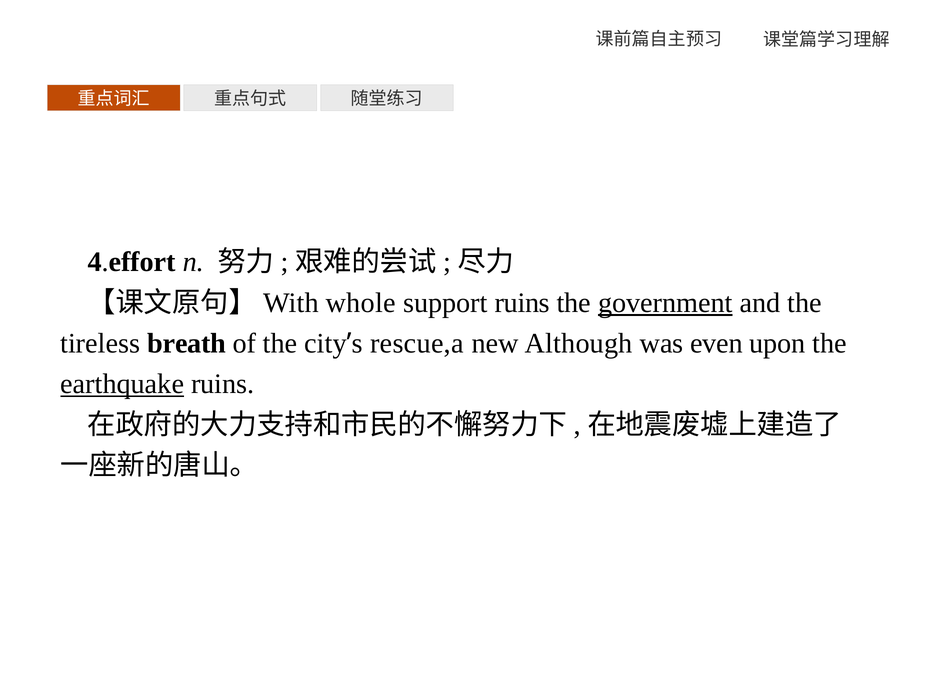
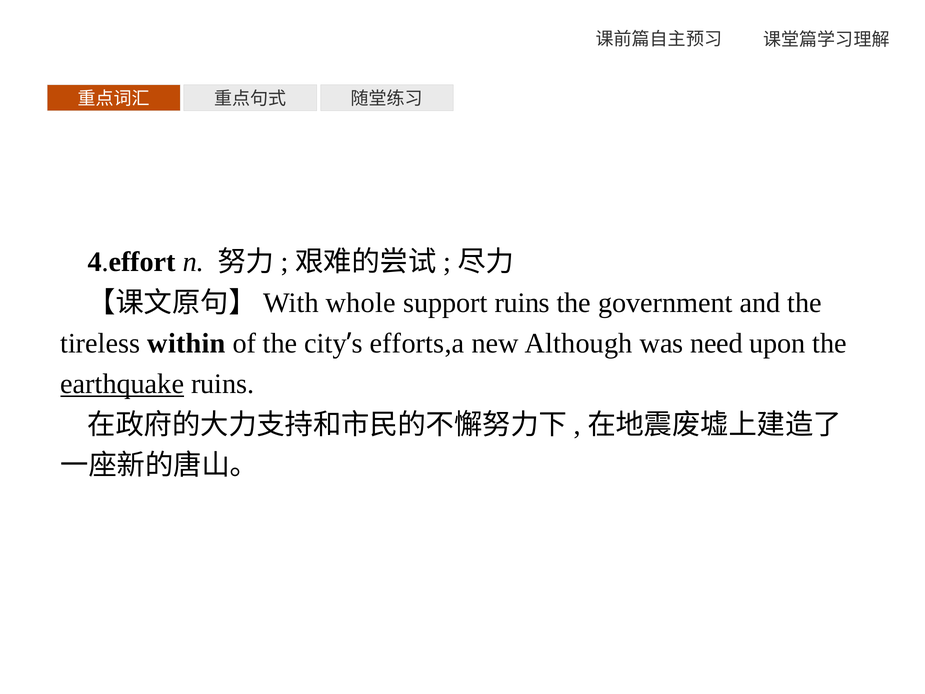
government underline: present -> none (665, 303)
breath: breath -> within (186, 343)
rescue,a: rescue,a -> efforts,a (417, 343)
even: even -> need (716, 343)
